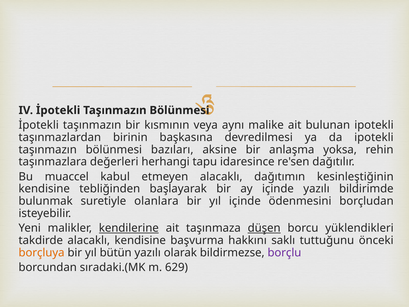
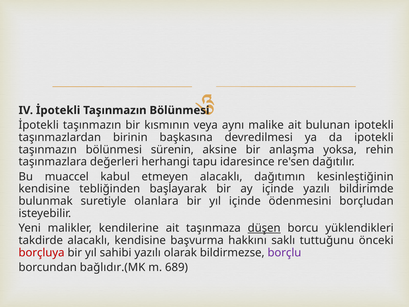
bazıları: bazıları -> sürenin (172, 149)
kendilerine underline: present -> none (129, 228)
borçluya colour: orange -> red (42, 253)
bütün: bütün -> sahibi (116, 253)
sıradaki.(MK: sıradaki.(MK -> bağlıdır.(MK (113, 267)
629: 629 -> 689 (176, 267)
